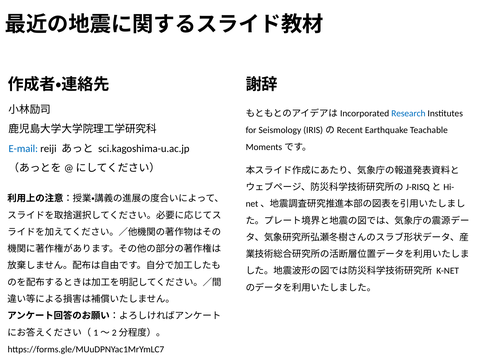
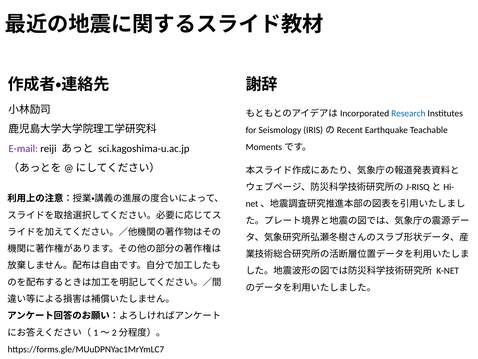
E-mail colour: blue -> purple (23, 148)
